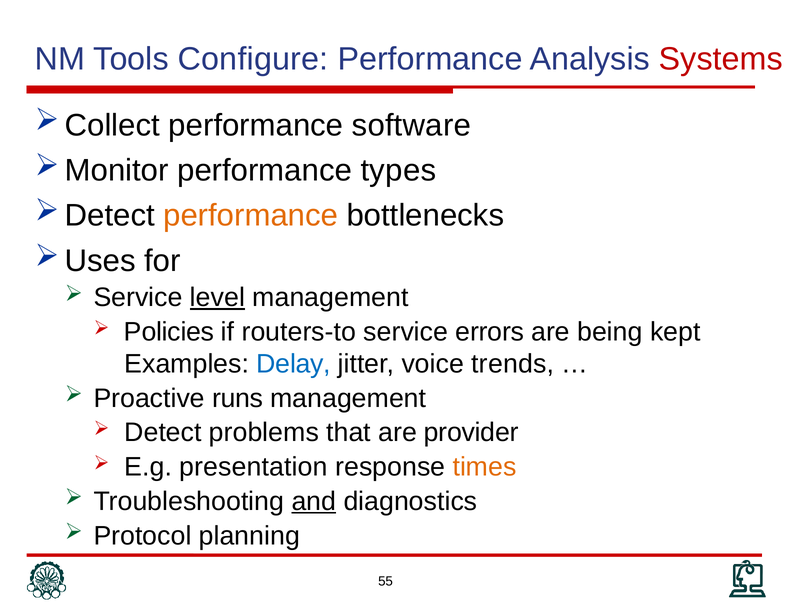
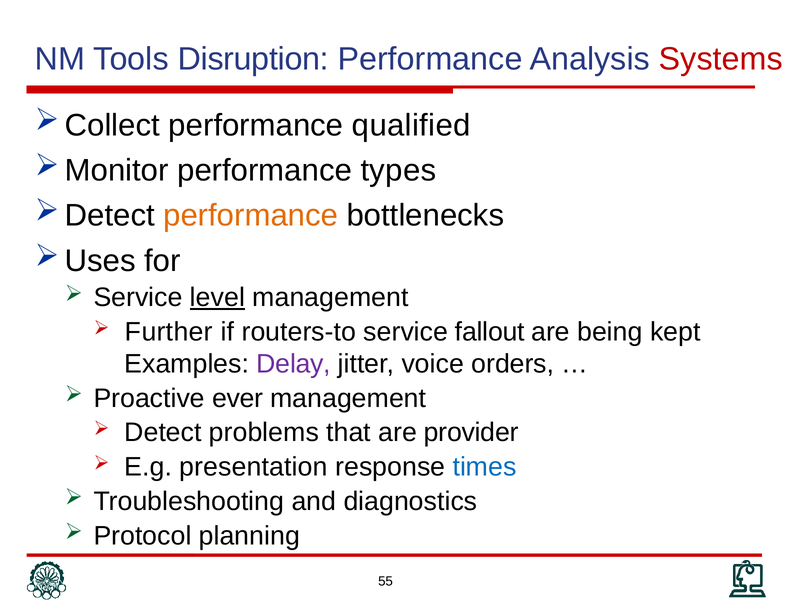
Configure: Configure -> Disruption (253, 59)
software: software -> qualified (411, 125)
Policies: Policies -> Further (169, 332)
errors: errors -> fallout (490, 332)
Delay colour: blue -> purple (294, 364)
trends: trends -> orders (513, 364)
runs: runs -> ever (238, 398)
times colour: orange -> blue (485, 467)
and underline: present -> none (314, 501)
